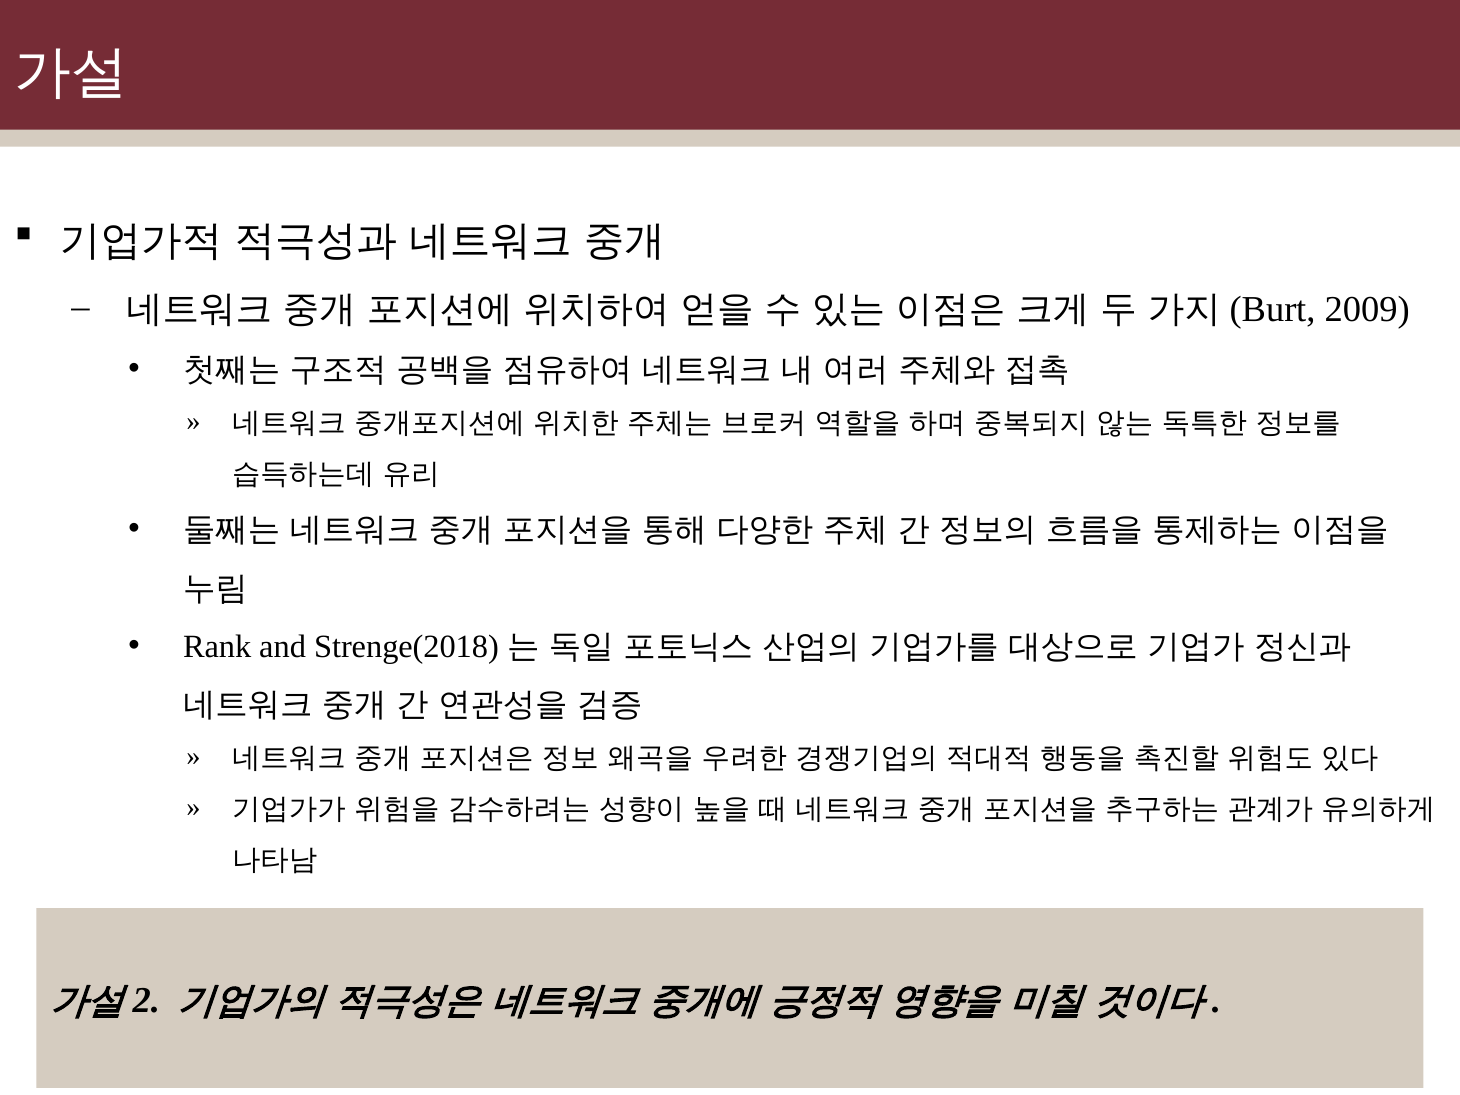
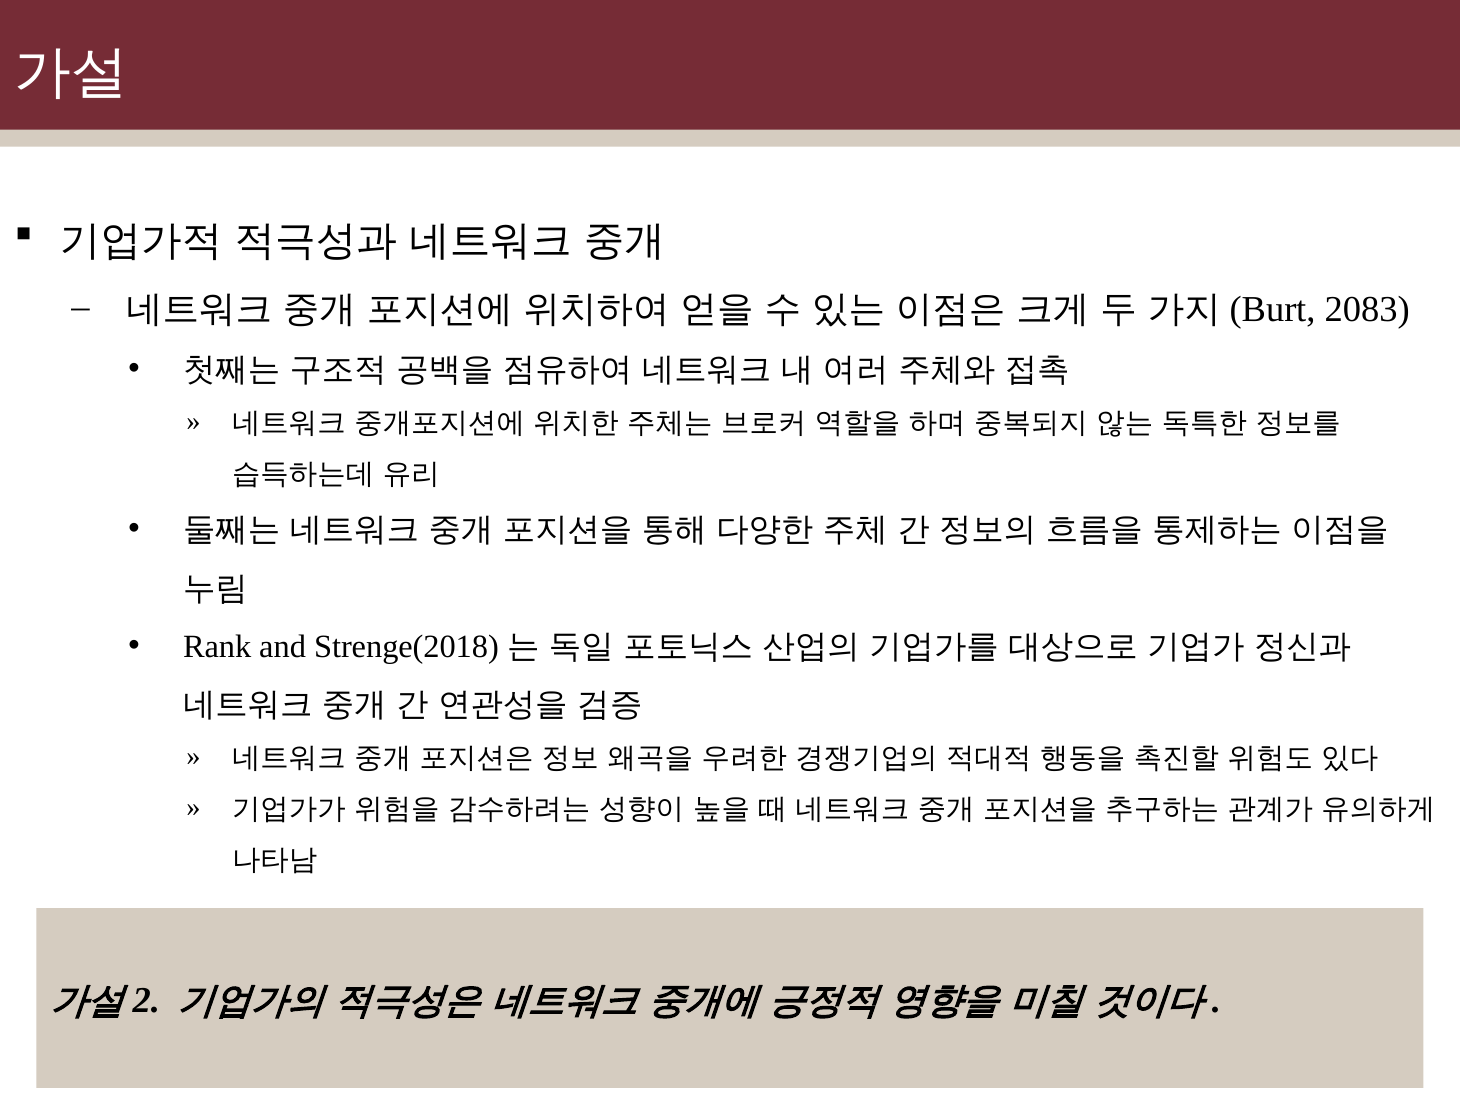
2009: 2009 -> 2083 (1367, 309)
